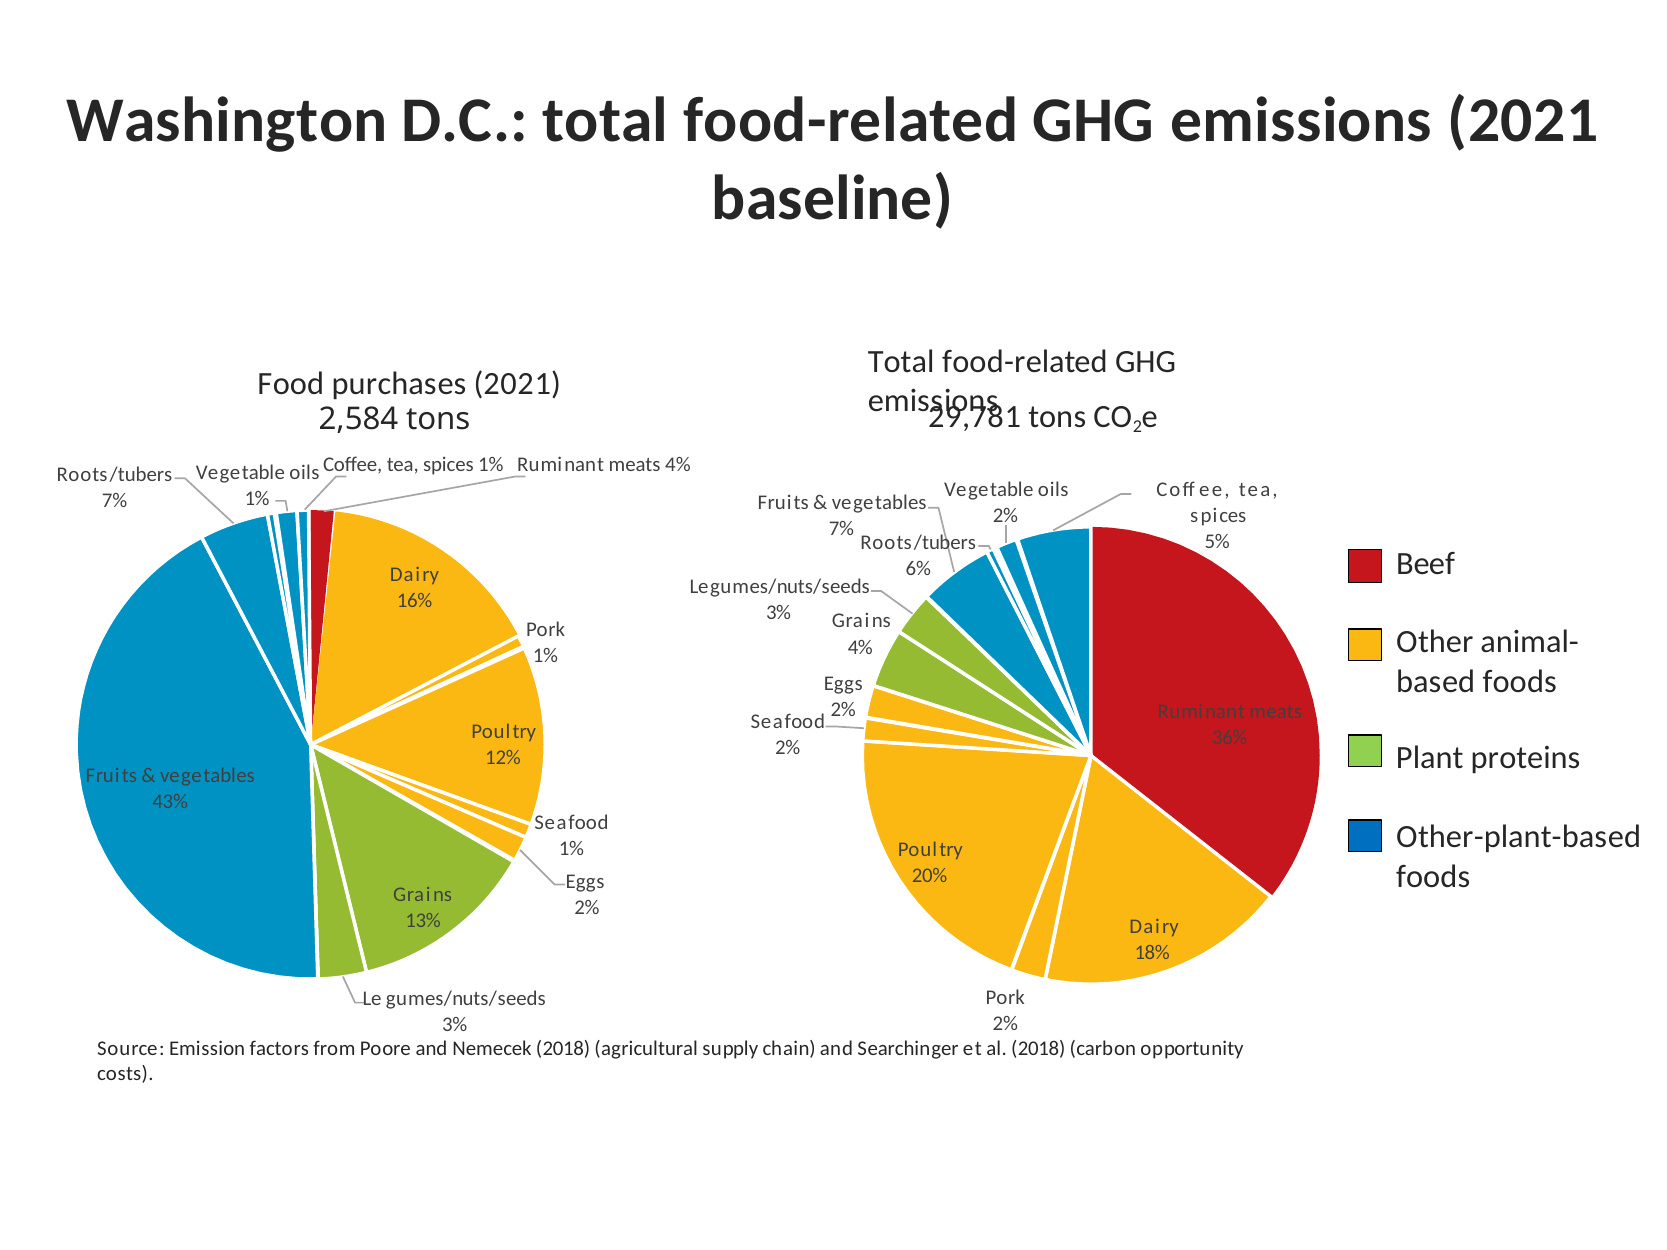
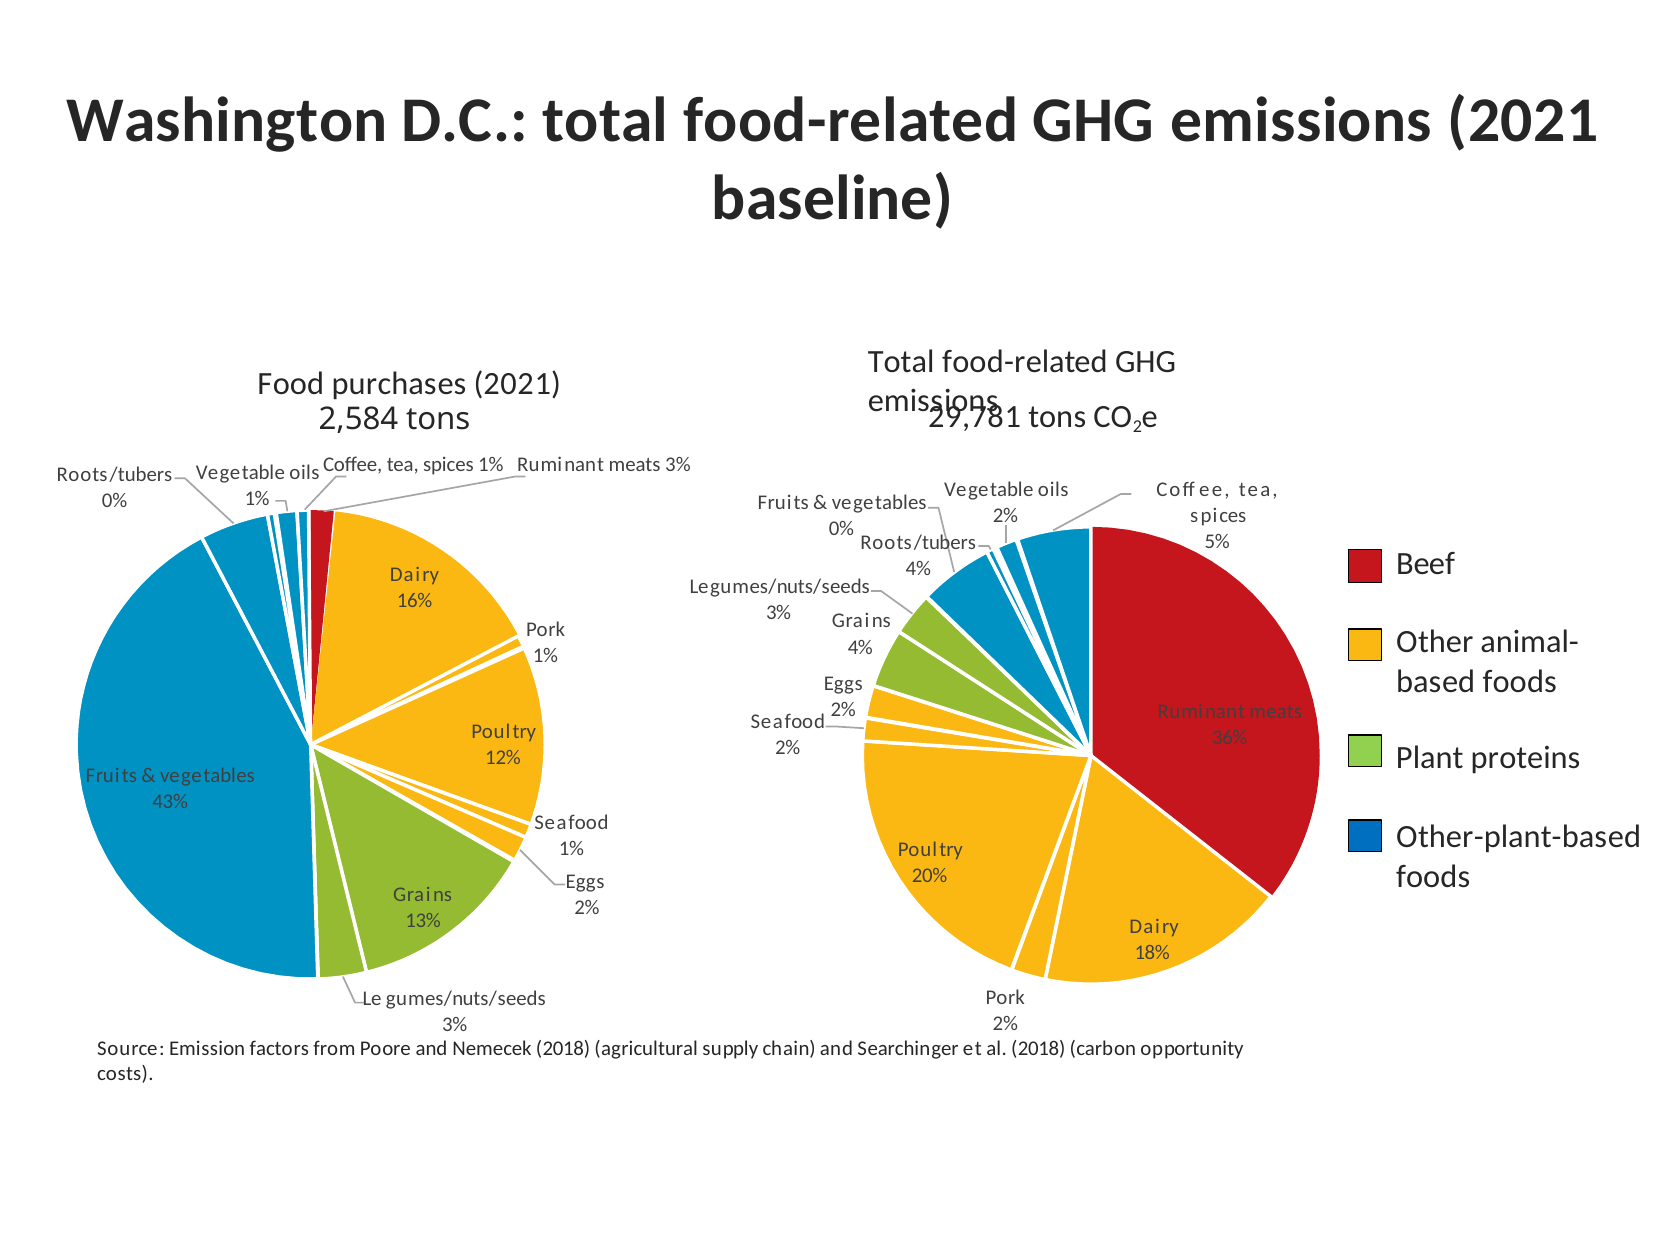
meats 4%: 4% -> 3% (678, 465)
7%: 7% -> 0% (115, 501)
7%: 7% -> 0% (841, 529)
6%: 6% -> 4% (918, 569)
